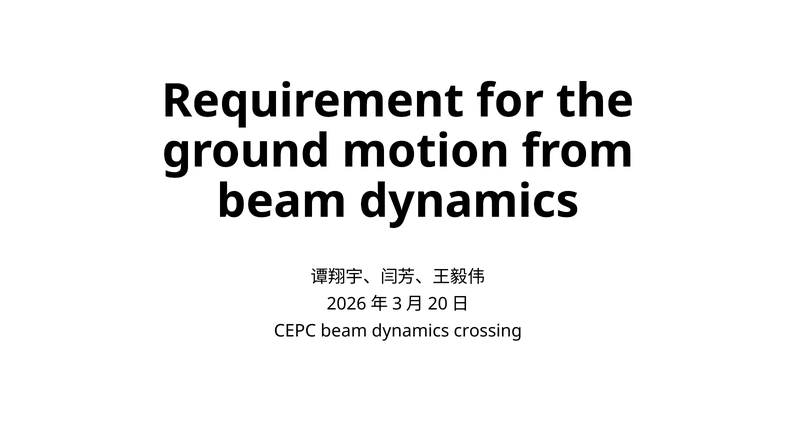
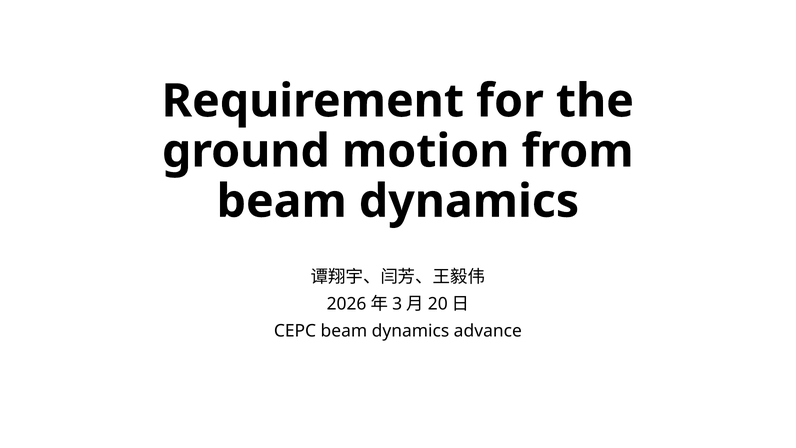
crossing: crossing -> advance (488, 331)
